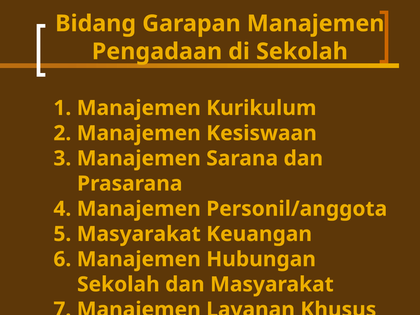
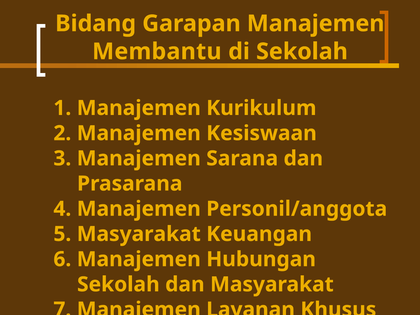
Pengadaan: Pengadaan -> Membantu (157, 52)
